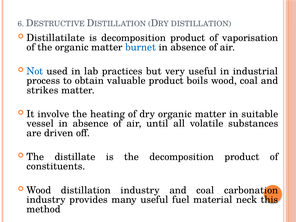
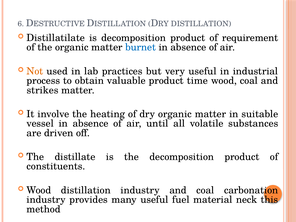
vaporisation: vaporisation -> requirement (250, 38)
Not colour: blue -> orange (35, 71)
boils: boils -> time (197, 81)
